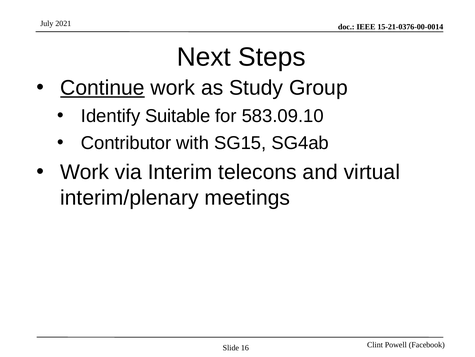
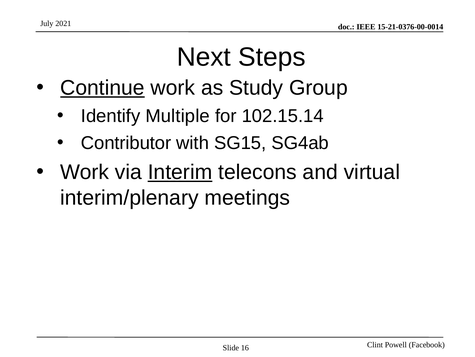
Suitable: Suitable -> Multiple (178, 116)
583.09.10: 583.09.10 -> 102.15.14 (283, 116)
Interim underline: none -> present (180, 172)
